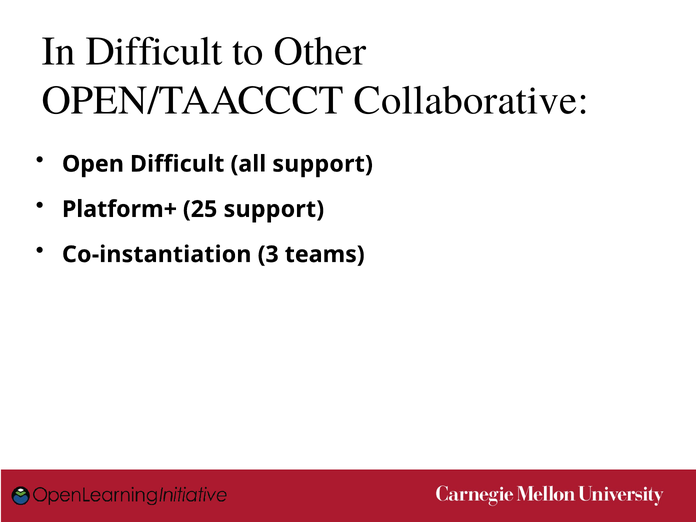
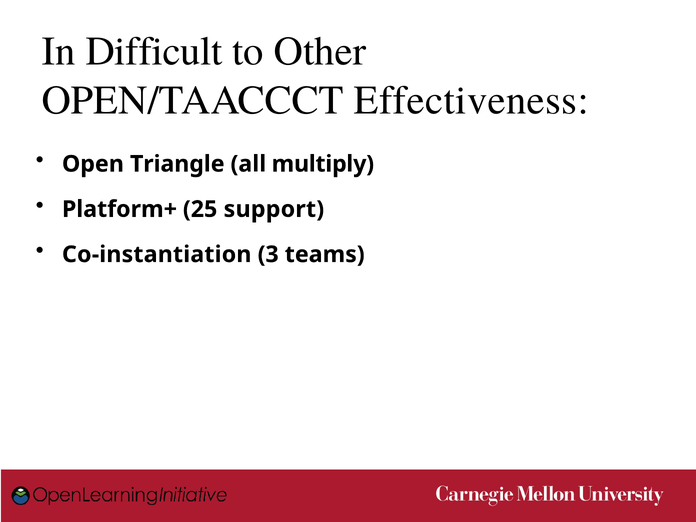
Collaborative: Collaborative -> Effectiveness (471, 100)
Open Difficult: Difficult -> Triangle (177, 164)
all support: support -> multiply (323, 164)
